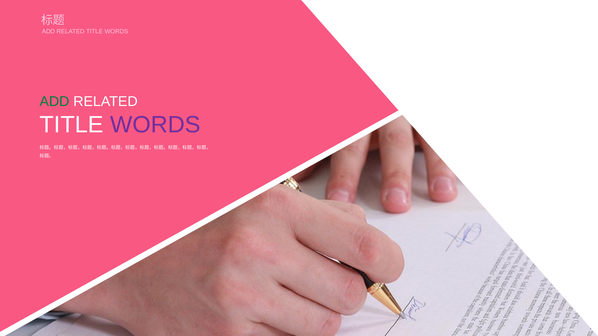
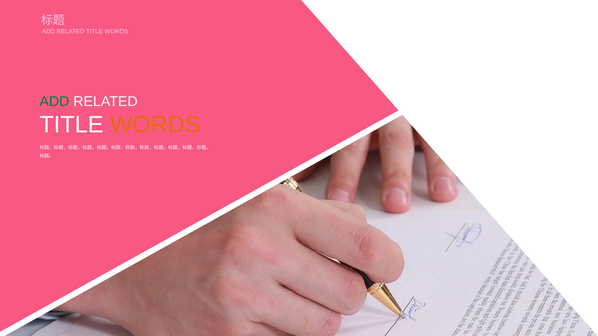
WORDS colour: purple -> orange (155, 125)
